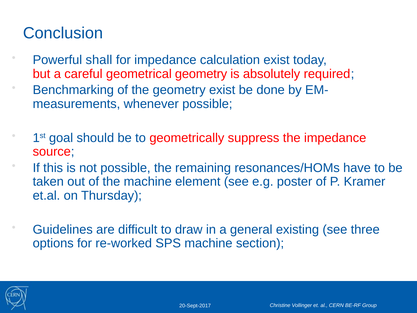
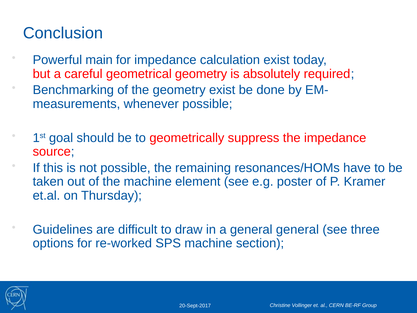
shall: shall -> main (99, 60)
general existing: existing -> general (297, 229)
